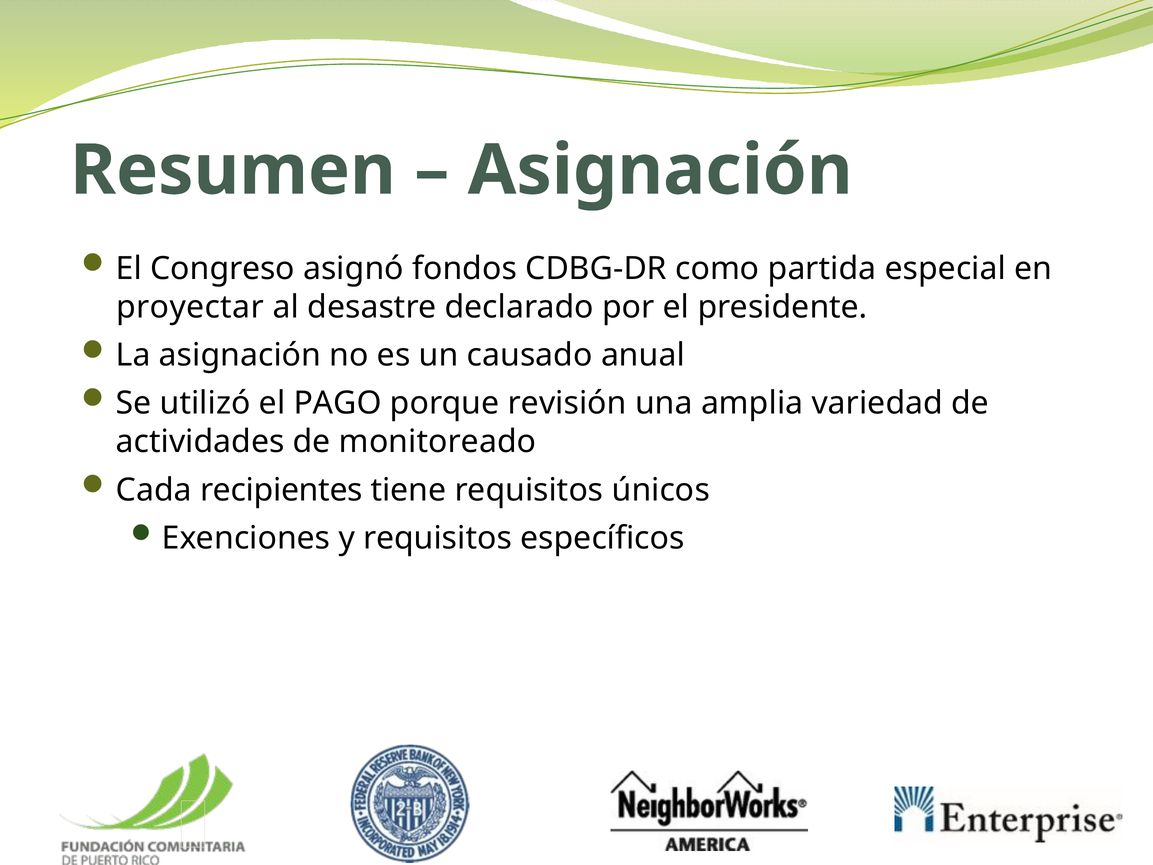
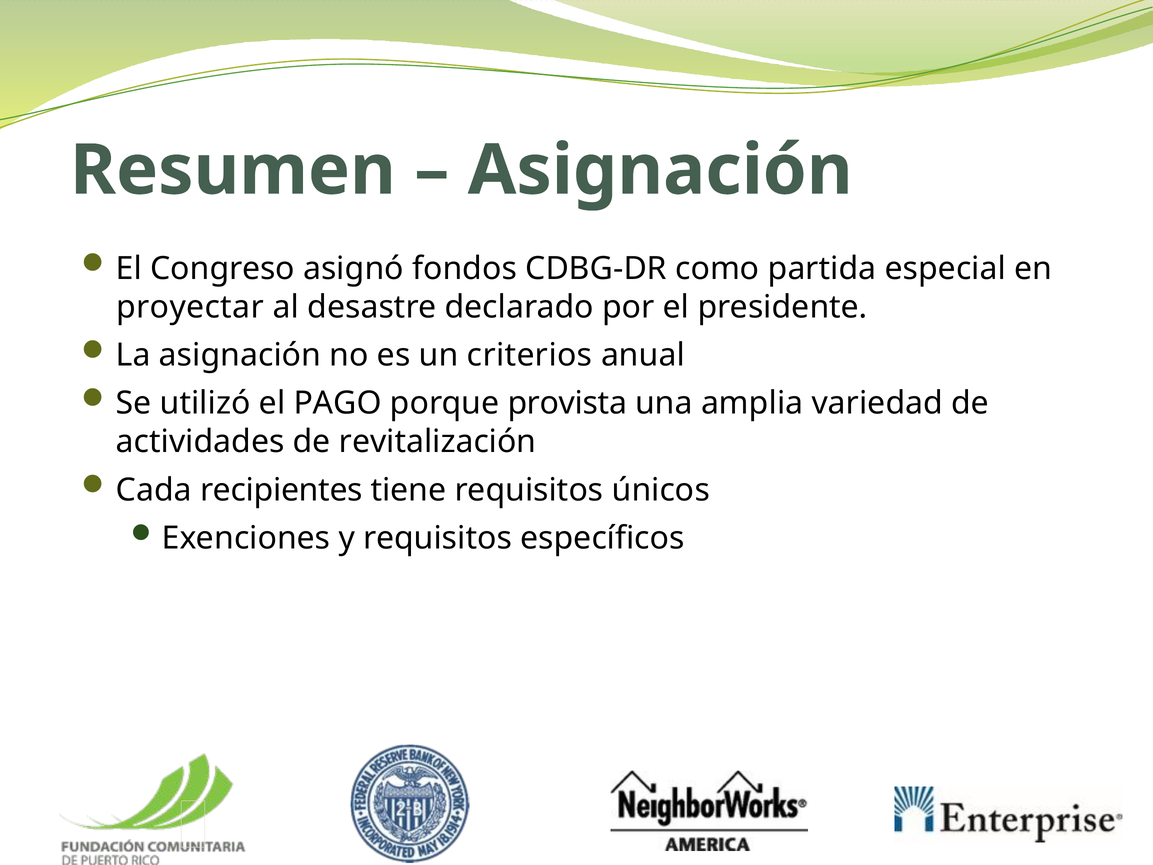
causado: causado -> criterios (530, 355)
revisión: revisión -> provista (567, 403)
monitoreado: monitoreado -> revitalización (438, 442)
